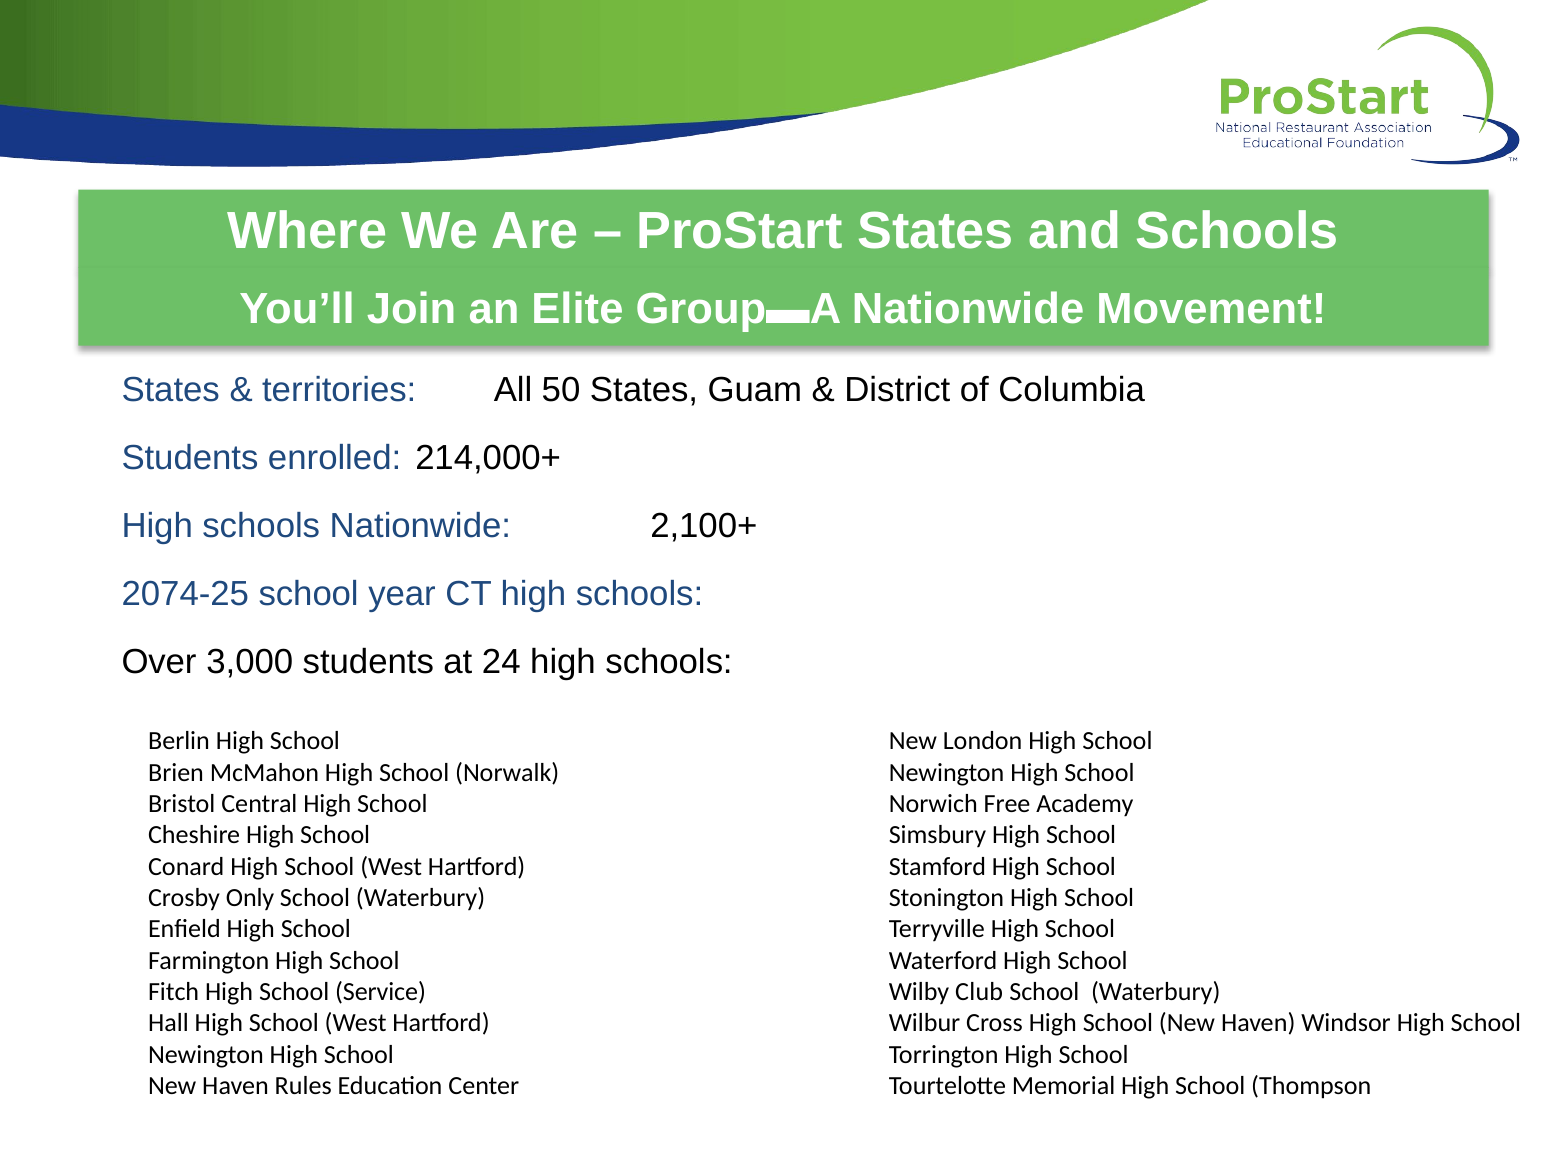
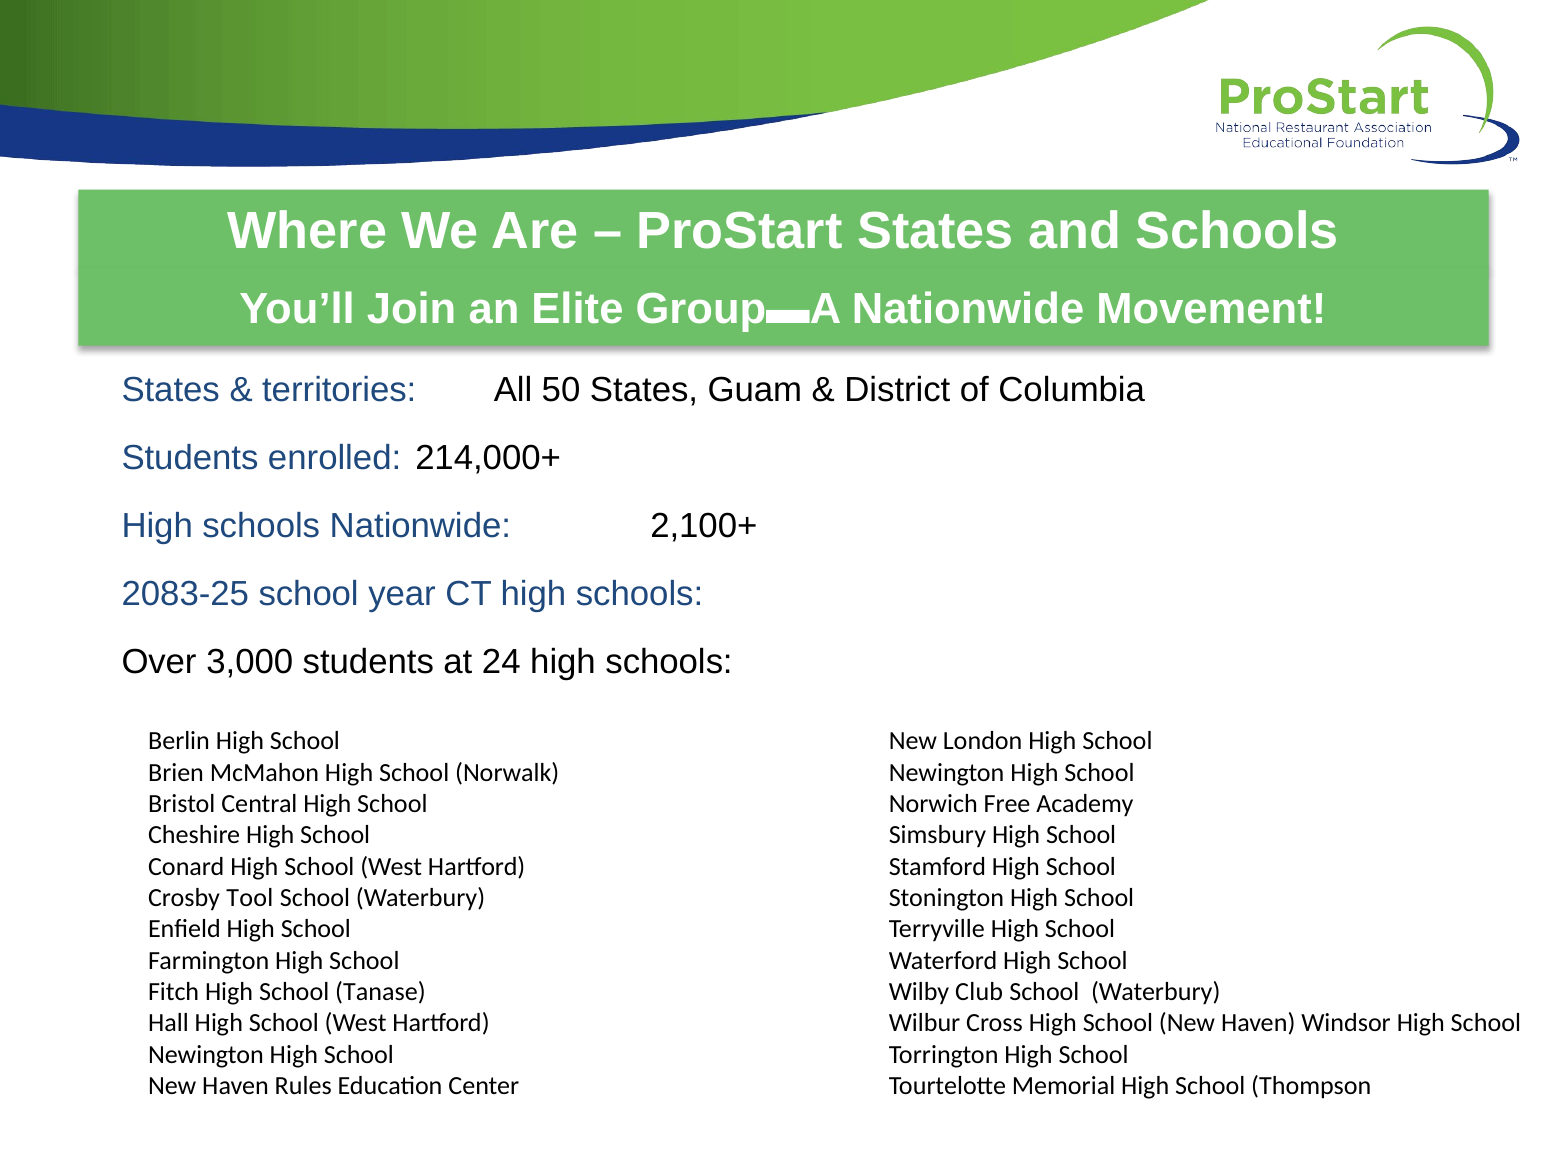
2074-25: 2074-25 -> 2083-25 (185, 594)
Only: Only -> Tool (250, 898)
Service: Service -> Tanase (380, 992)
